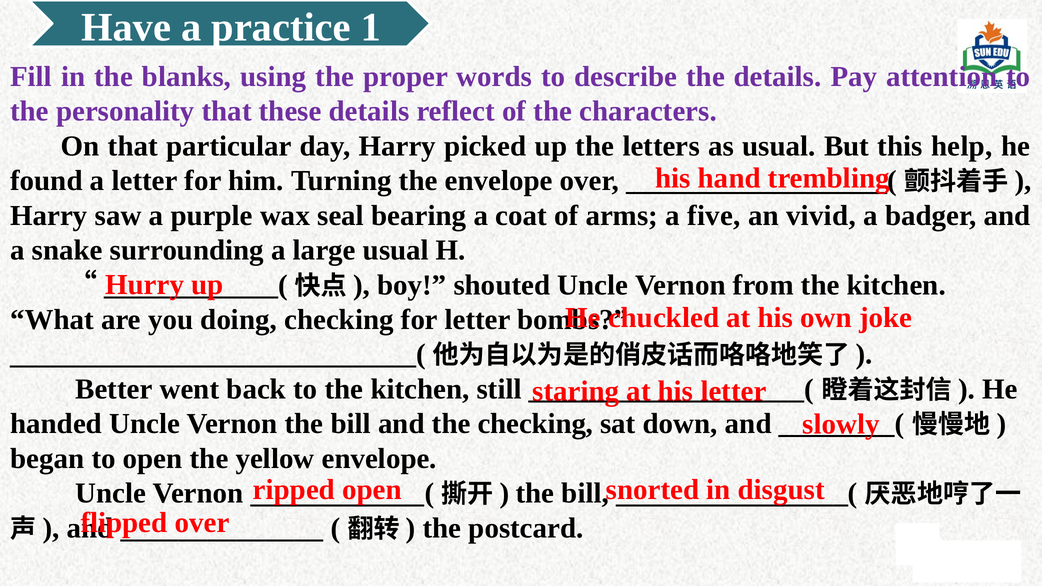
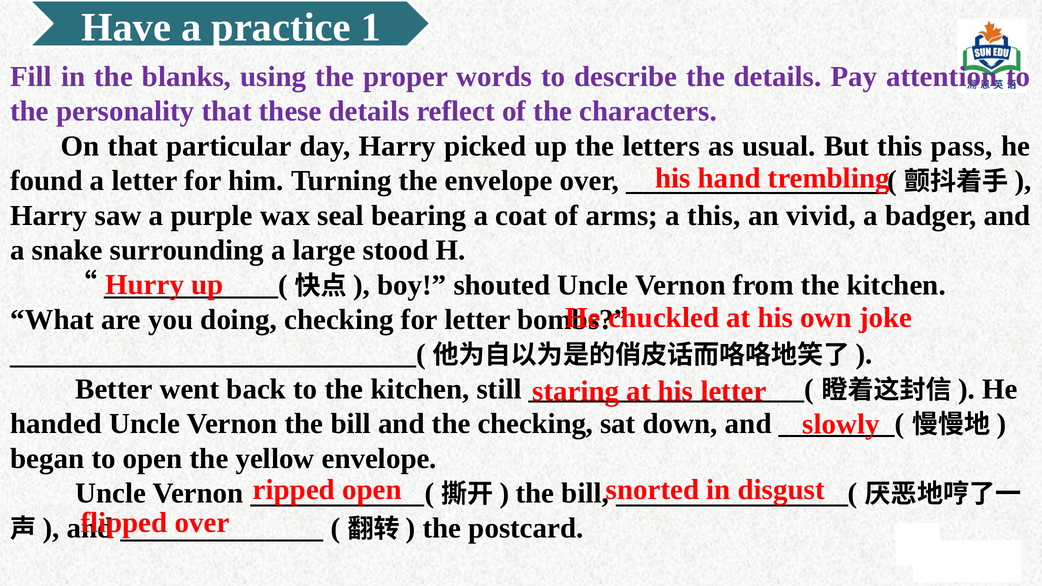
help: help -> pass (962, 146)
a five: five -> this (714, 216)
large usual: usual -> stood (396, 250)
